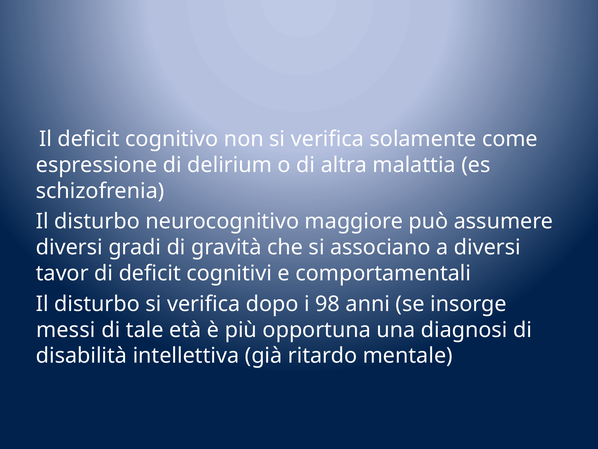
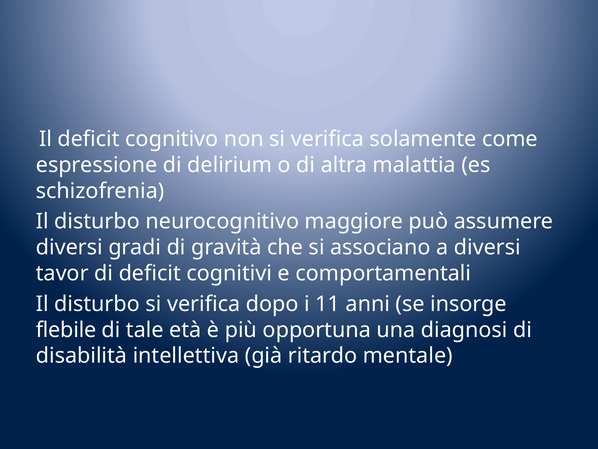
98: 98 -> 11 (328, 304)
messi: messi -> flebile (66, 330)
